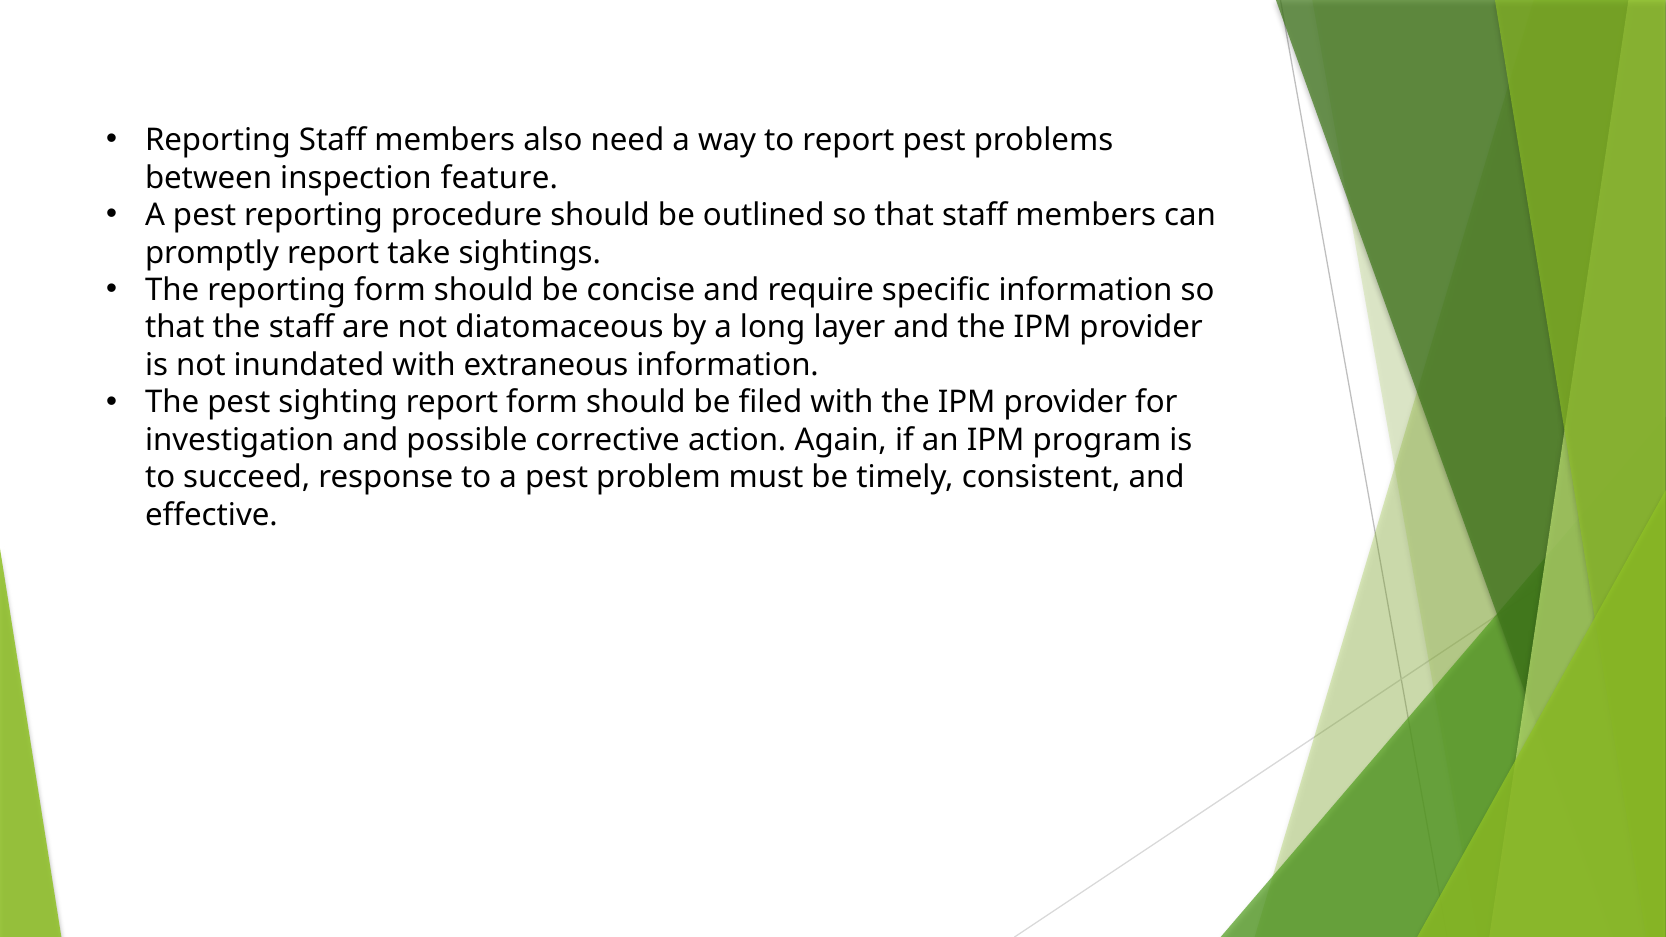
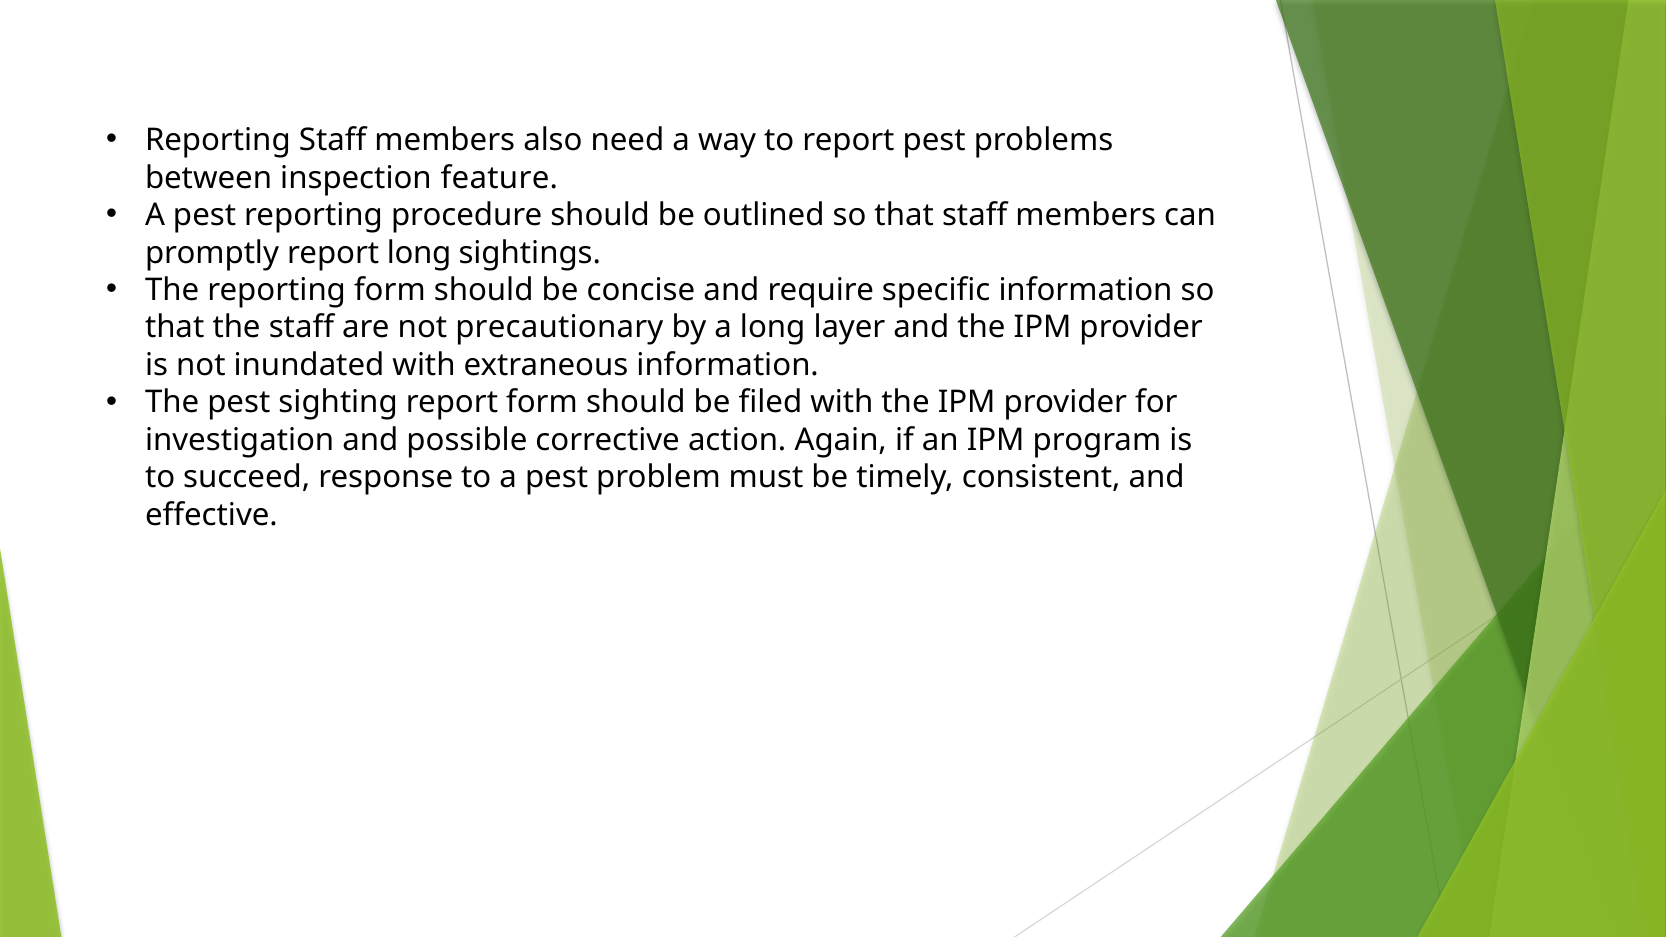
report take: take -> long (419, 253)
diatomaceous: diatomaceous -> precautionary (559, 328)
